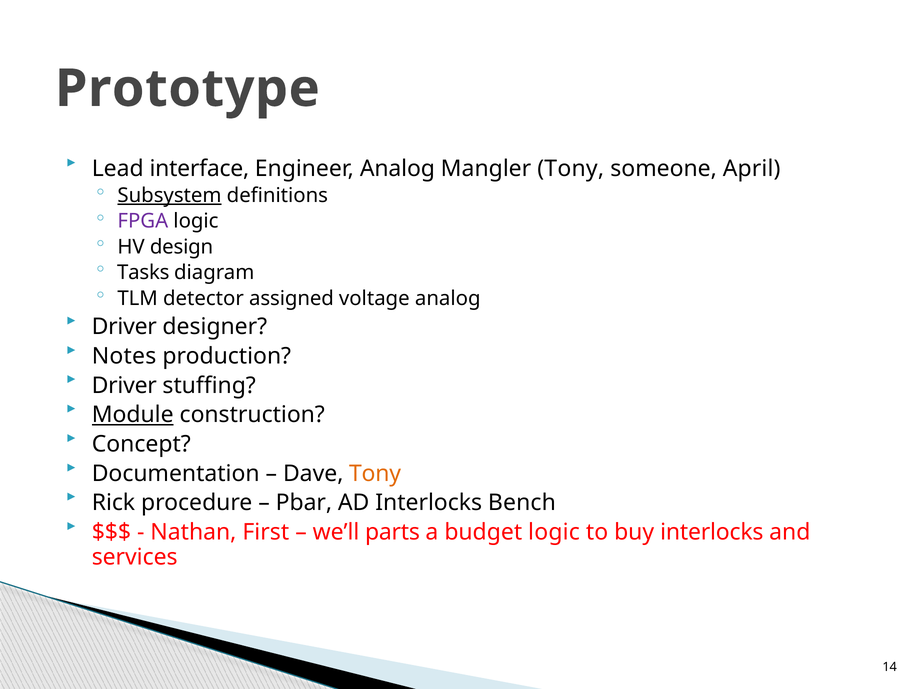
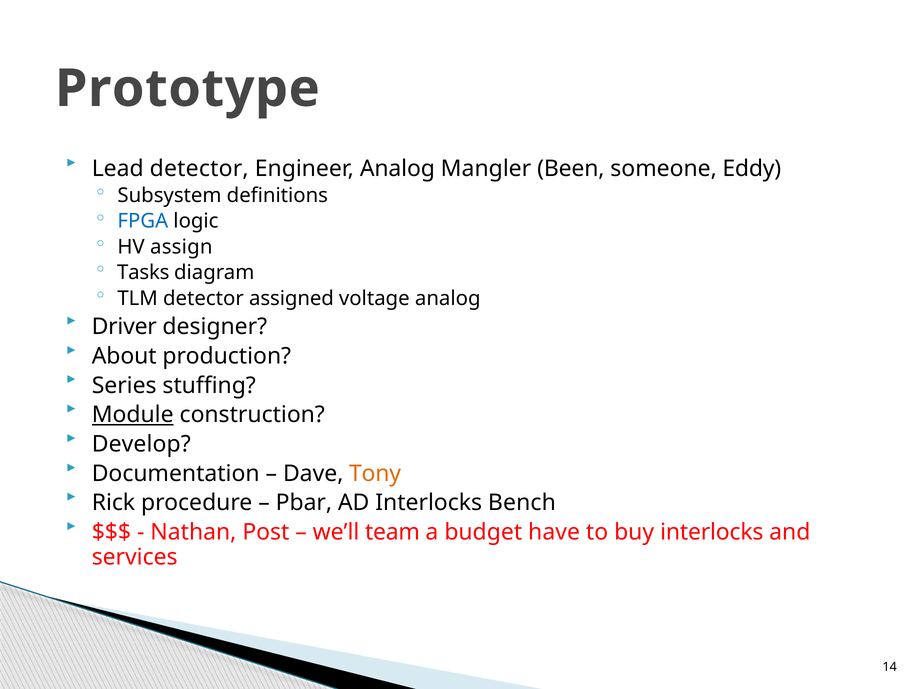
Lead interface: interface -> detector (199, 169)
Mangler Tony: Tony -> Been (571, 169)
April: April -> Eddy (752, 169)
Subsystem underline: present -> none (169, 196)
FPGA colour: purple -> blue (143, 221)
design: design -> assign (181, 247)
Notes: Notes -> About (124, 356)
Driver: Driver -> Series (124, 386)
Concept: Concept -> Develop (141, 444)
First: First -> Post (266, 532)
parts: parts -> team (392, 532)
budget logic: logic -> have (554, 532)
